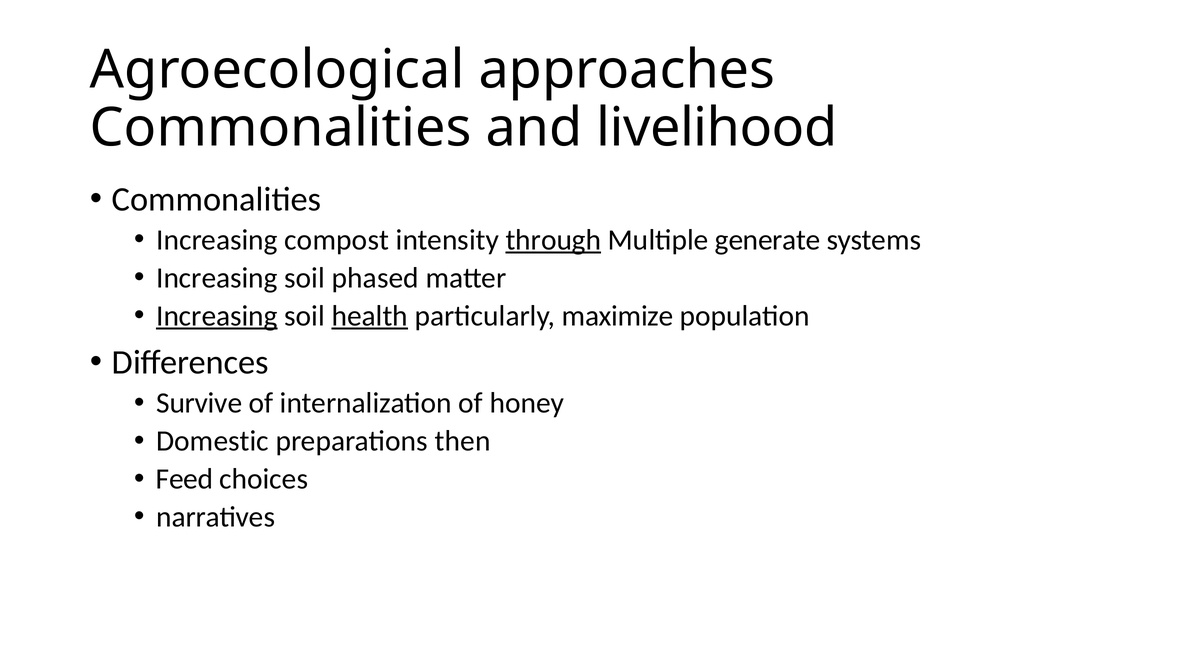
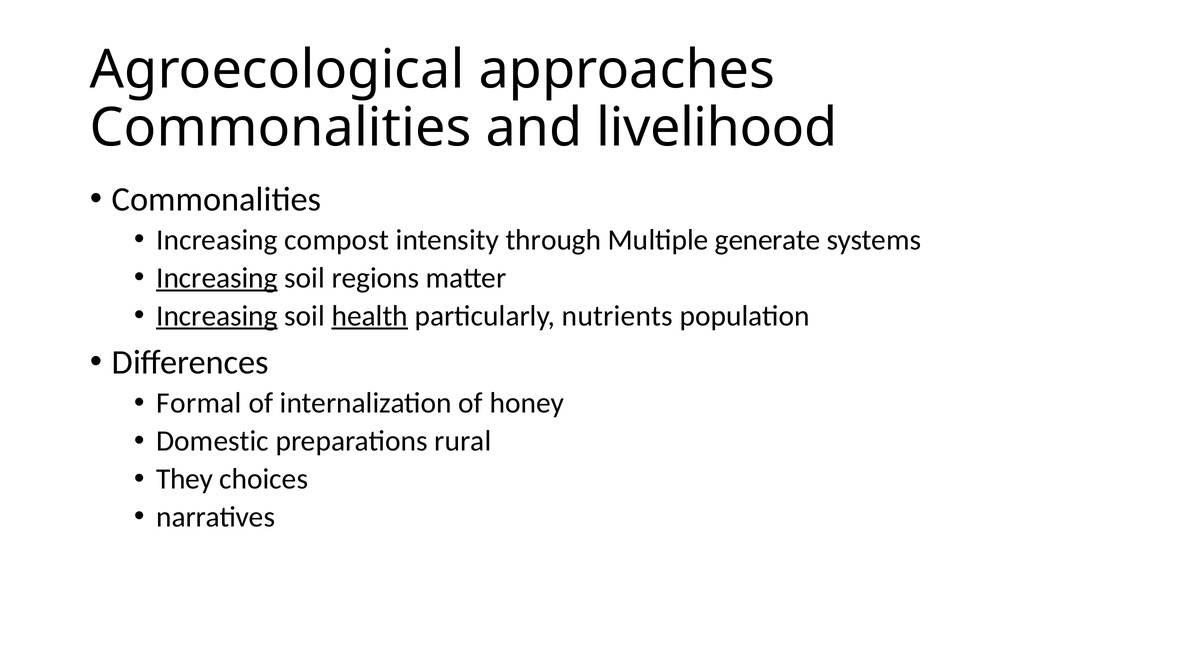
through underline: present -> none (553, 240)
Increasing underline: none -> present (217, 278)
phased: phased -> regions (375, 278)
maximize: maximize -> nutrients (617, 316)
Survive: Survive -> Formal (199, 403)
then: then -> rural (463, 441)
Feed: Feed -> They (185, 479)
